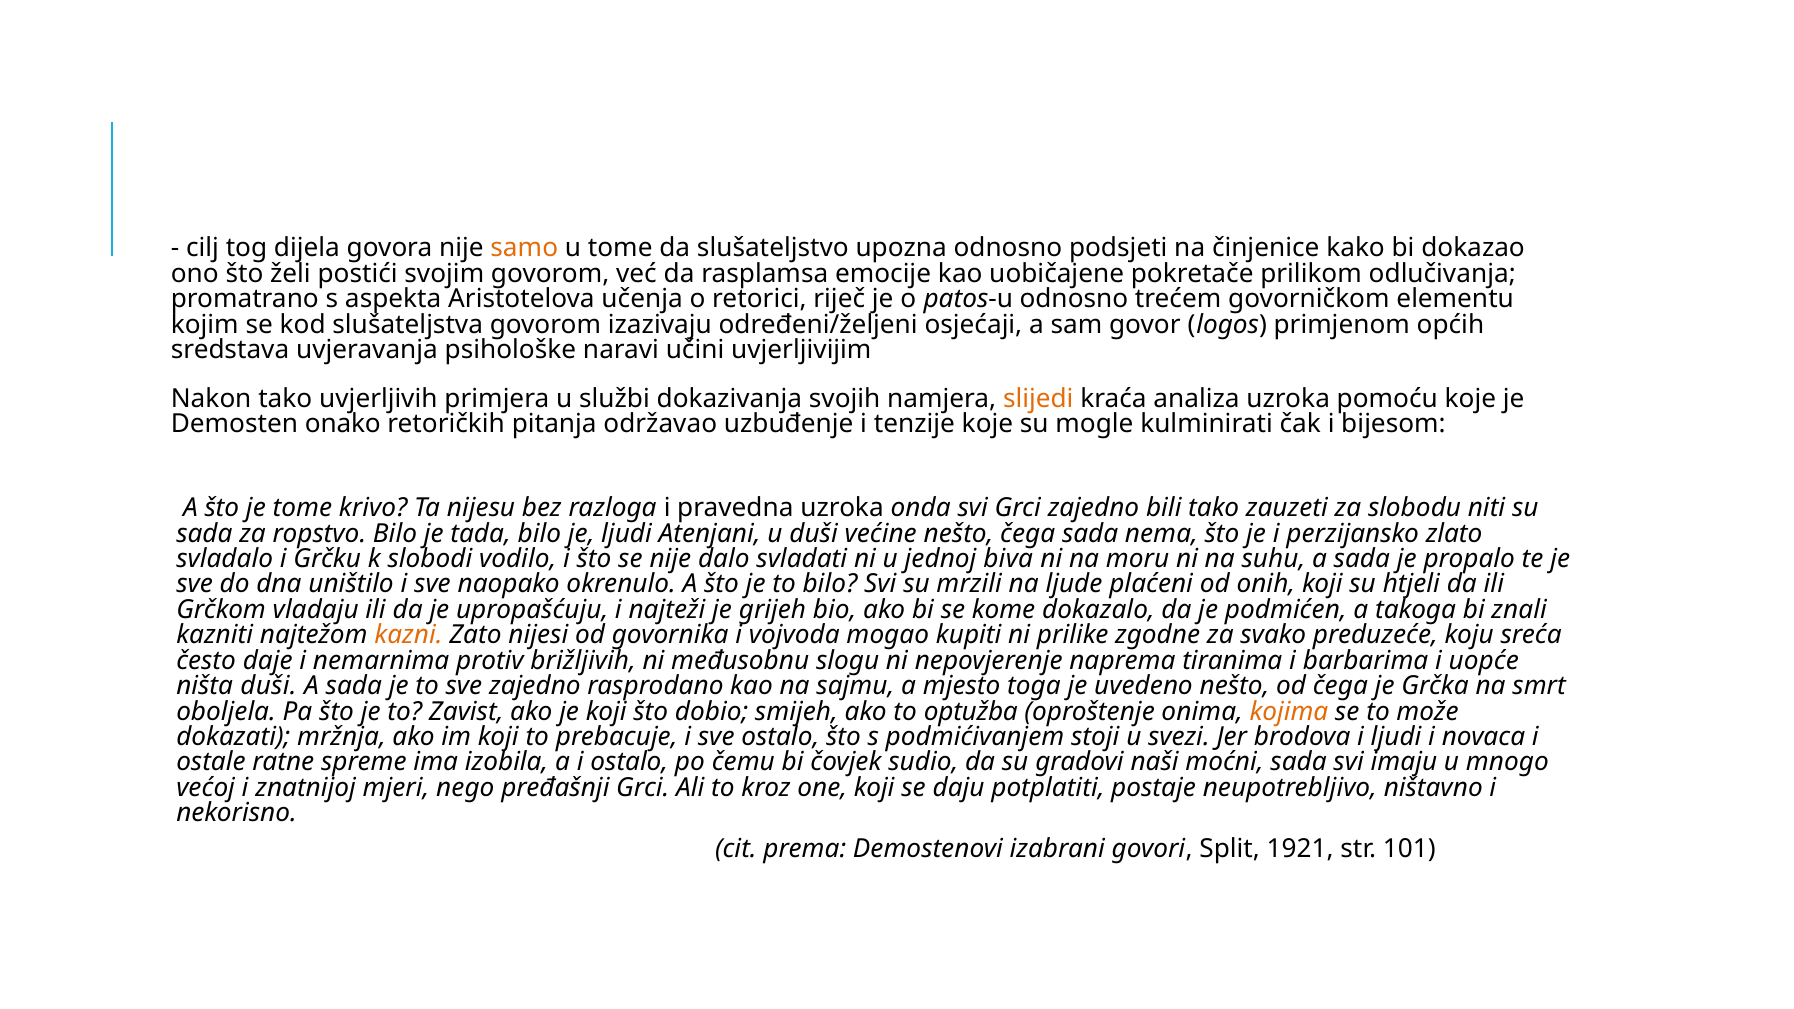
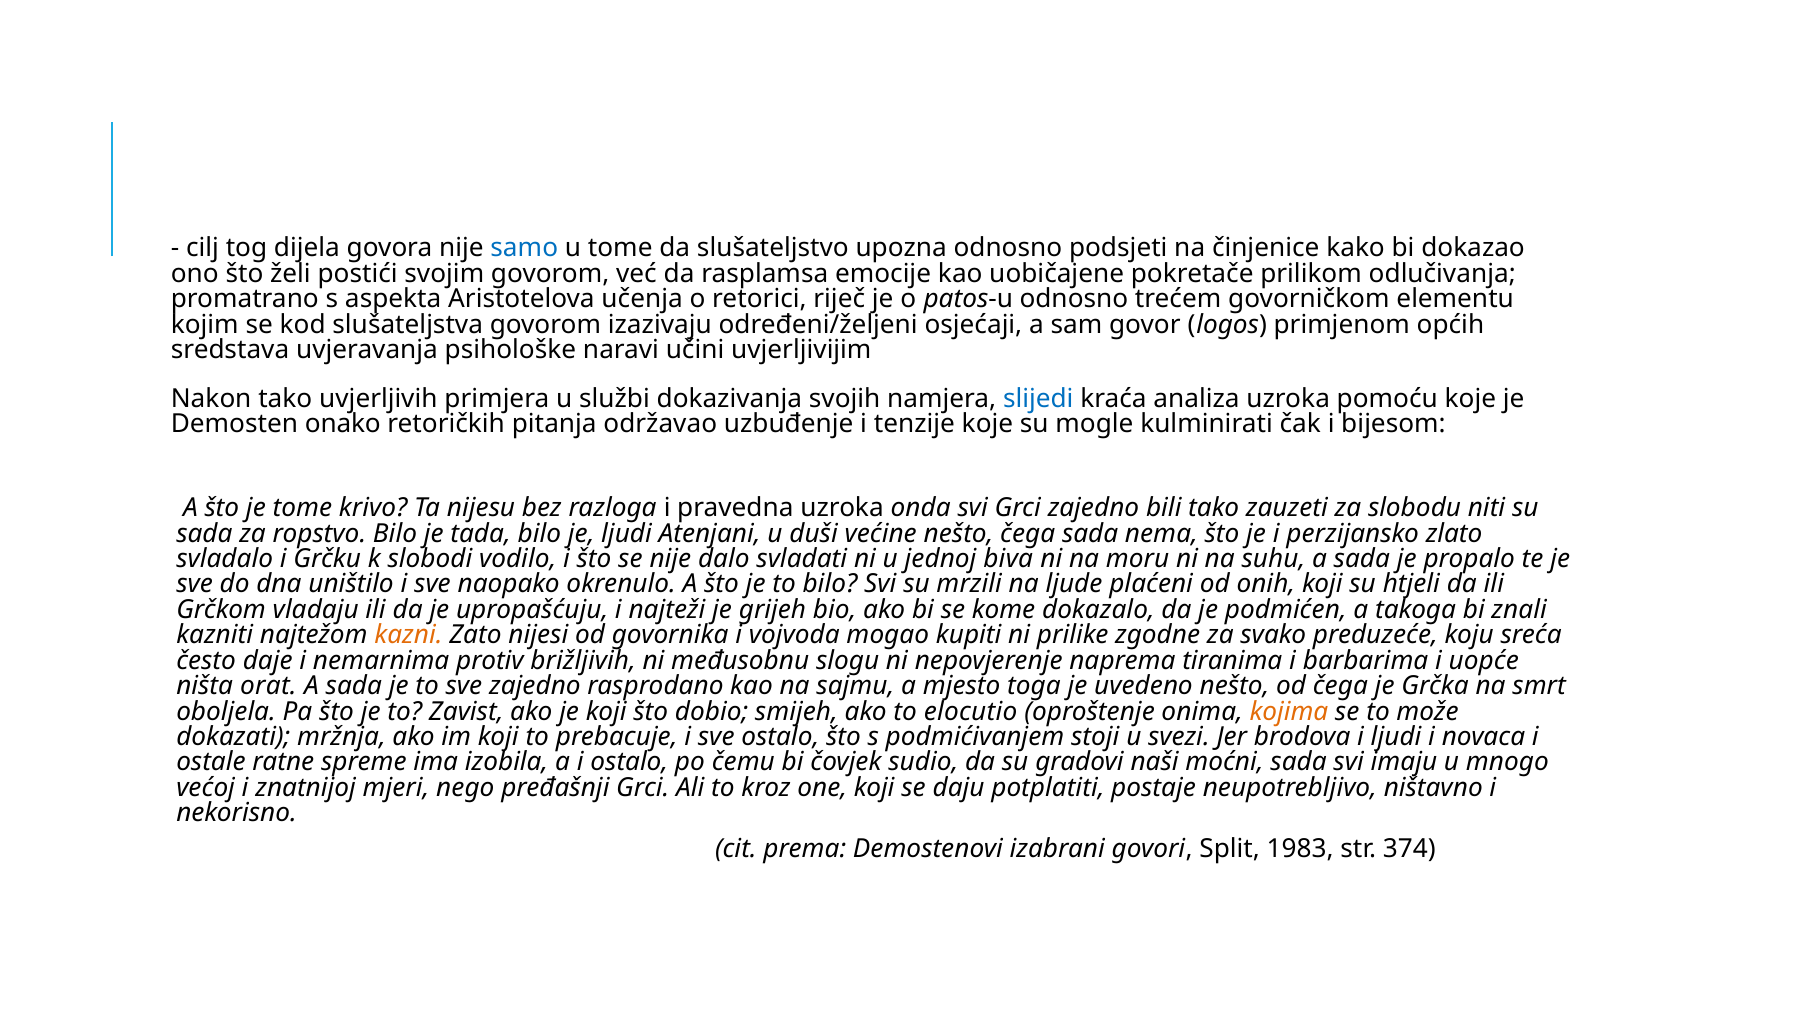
samo colour: orange -> blue (524, 248)
slijedi colour: orange -> blue (1038, 399)
ništa duši: duši -> orat (268, 686)
optužba: optužba -> elocutio (971, 711)
1921: 1921 -> 1983 (1300, 849)
101: 101 -> 374 (1409, 849)
